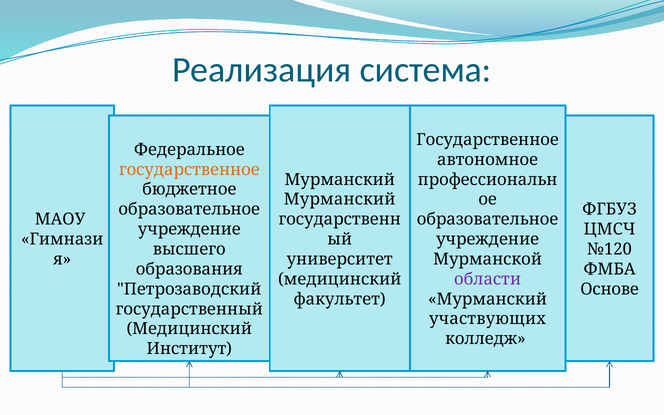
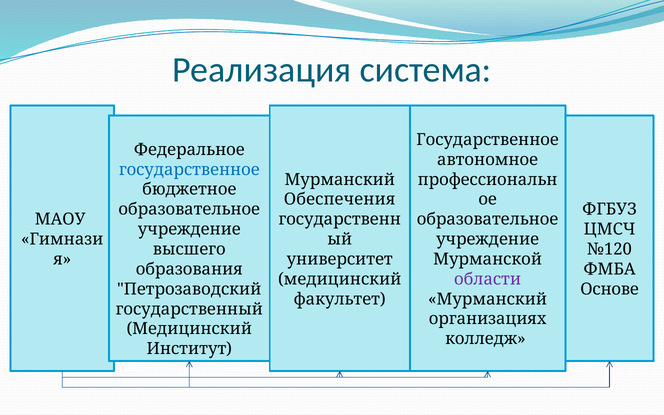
государственное colour: orange -> blue (189, 170)
Мурманский: Мурманский -> Обеспечения (340, 199)
участвующих: участвующих -> организациях (488, 319)
